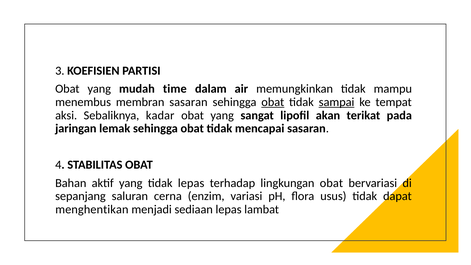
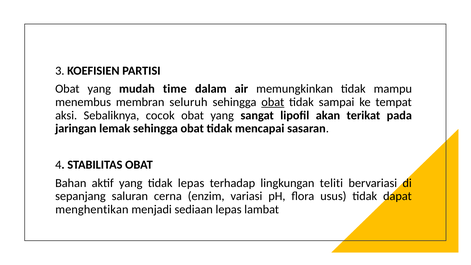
membran sasaran: sasaran -> seluruh (188, 102)
sampai underline: present -> none (337, 102)
kadar: kadar -> cocok (160, 115)
lingkungan obat: obat -> teliti (331, 183)
